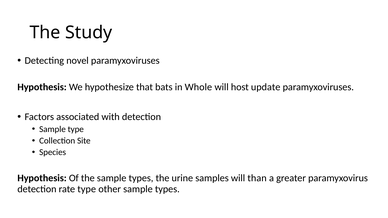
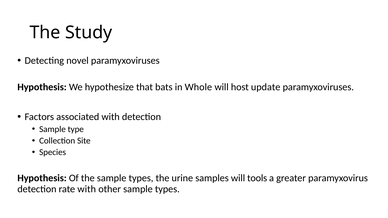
than: than -> tools (257, 178)
rate type: type -> with (87, 189)
